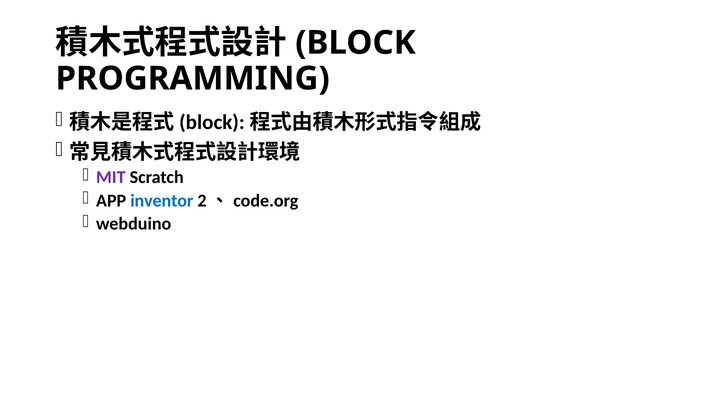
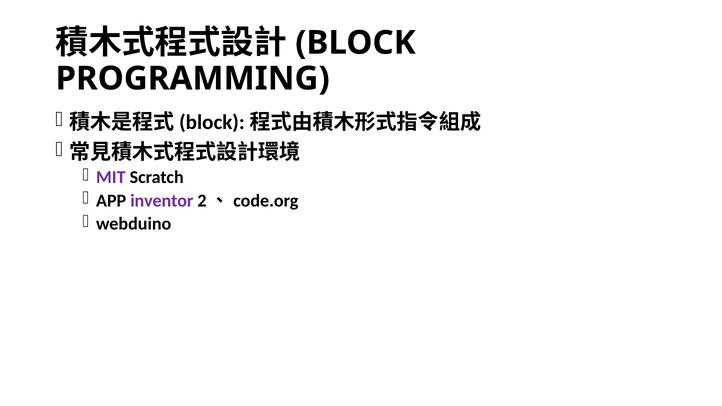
inventor colour: blue -> purple (162, 201)
